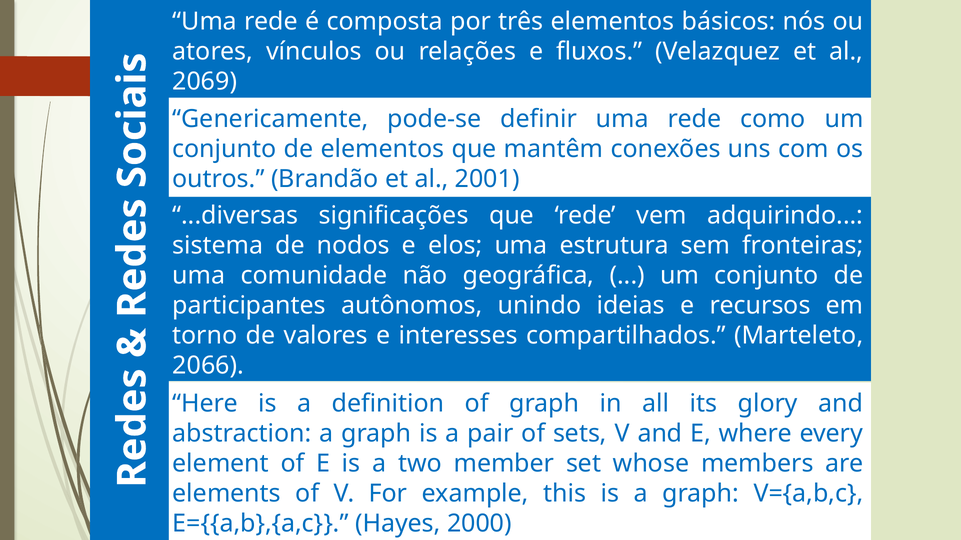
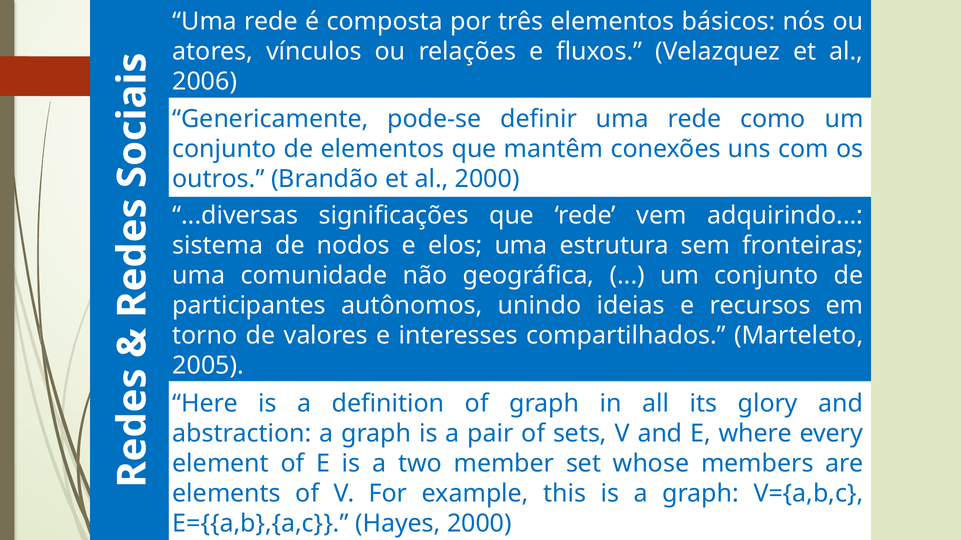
2069: 2069 -> 2006 (205, 81)
al 2001: 2001 -> 2000 (487, 179)
2066: 2066 -> 2005 (208, 366)
